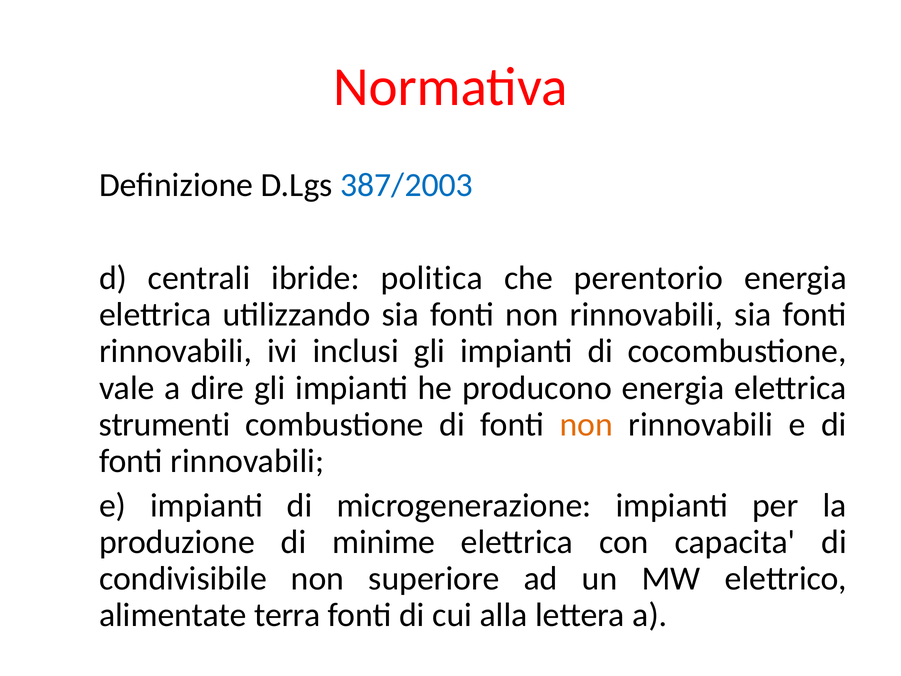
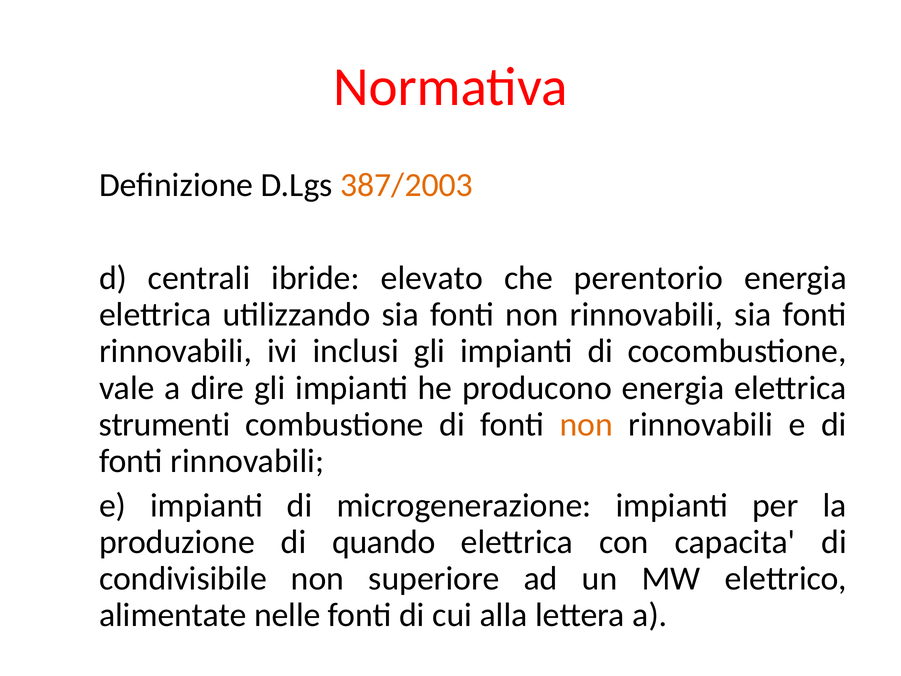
387/2003 colour: blue -> orange (407, 185)
politica: politica -> elevato (432, 278)
minime: minime -> quando (384, 542)
terra: terra -> nelle (287, 615)
